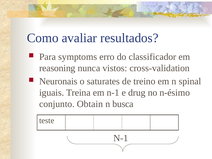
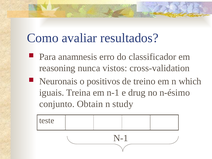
symptoms: symptoms -> anamnesis (78, 57)
saturates: saturates -> positivos (103, 81)
spinal: spinal -> which (190, 81)
busca: busca -> study (123, 104)
